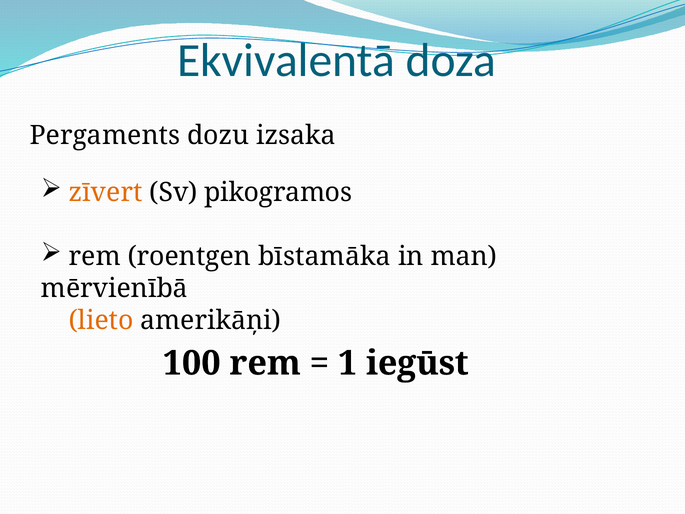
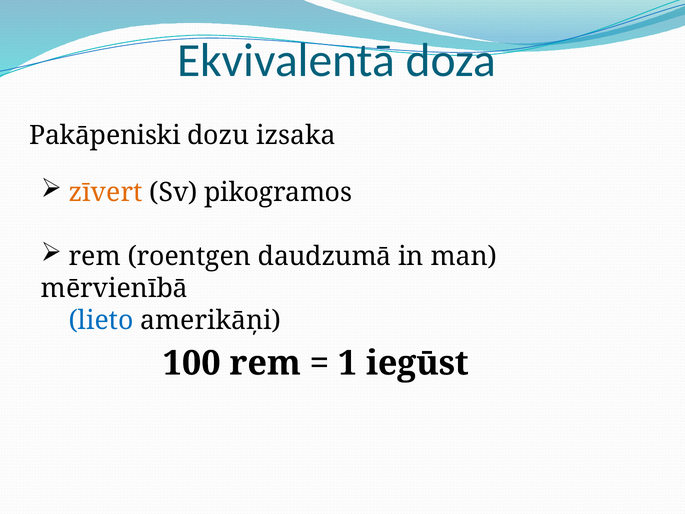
Pergaments: Pergaments -> Pakāpeniski (105, 135)
bīstamāka: bīstamāka -> daudzumā (325, 256)
lieto colour: orange -> blue (101, 320)
